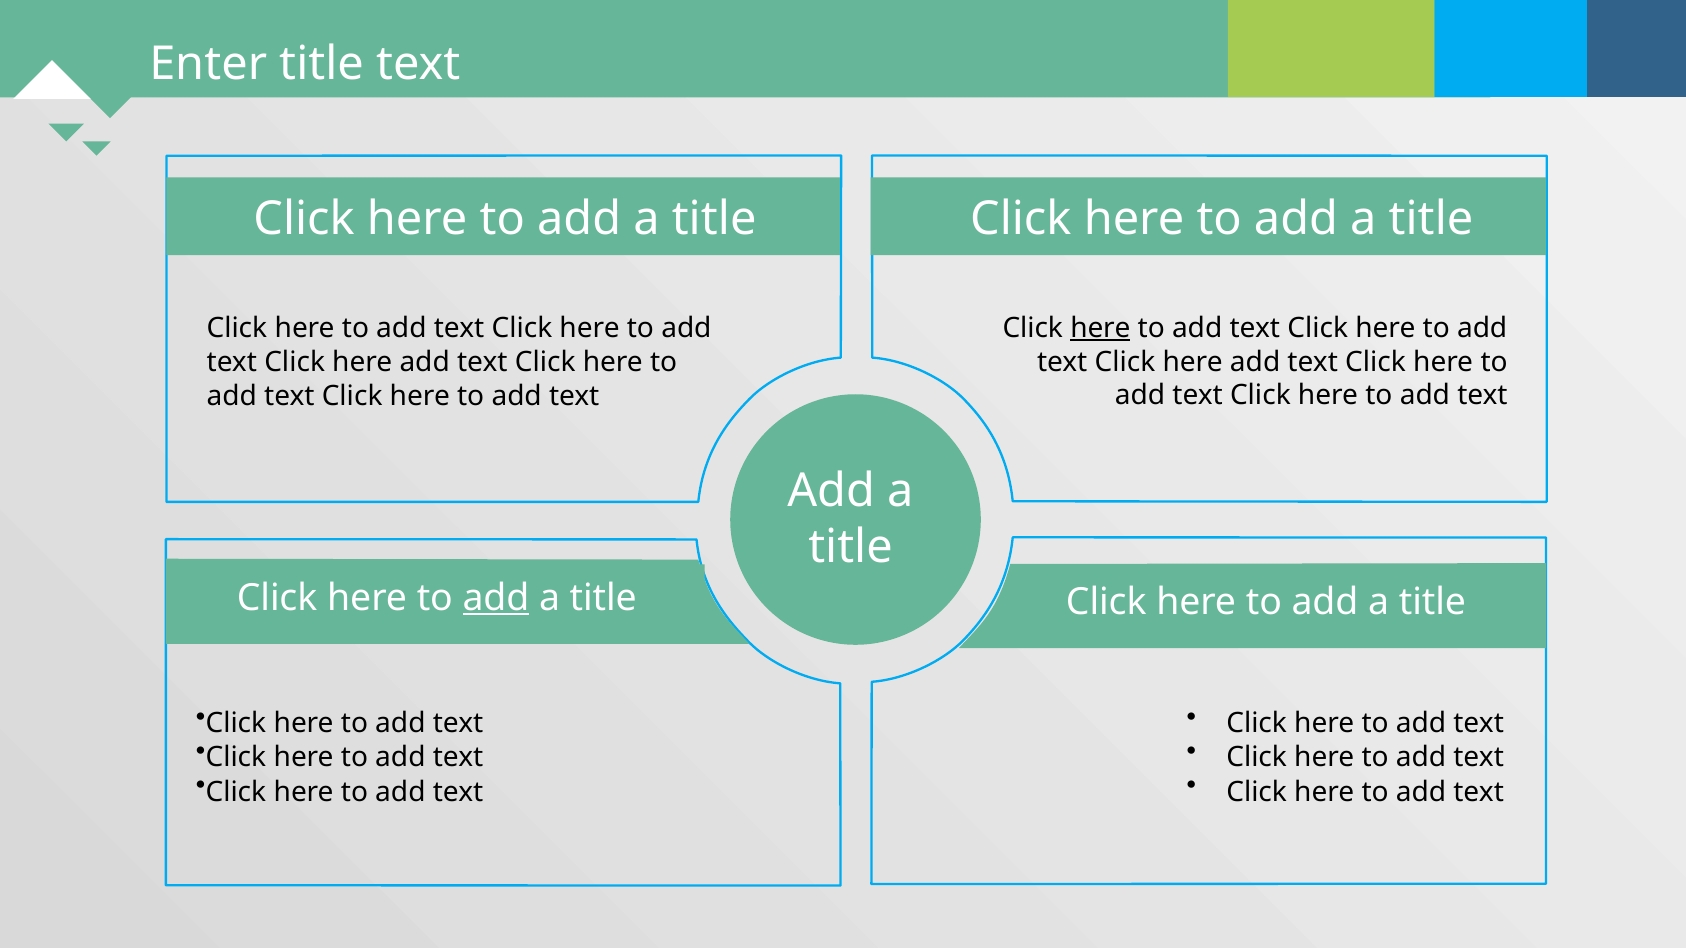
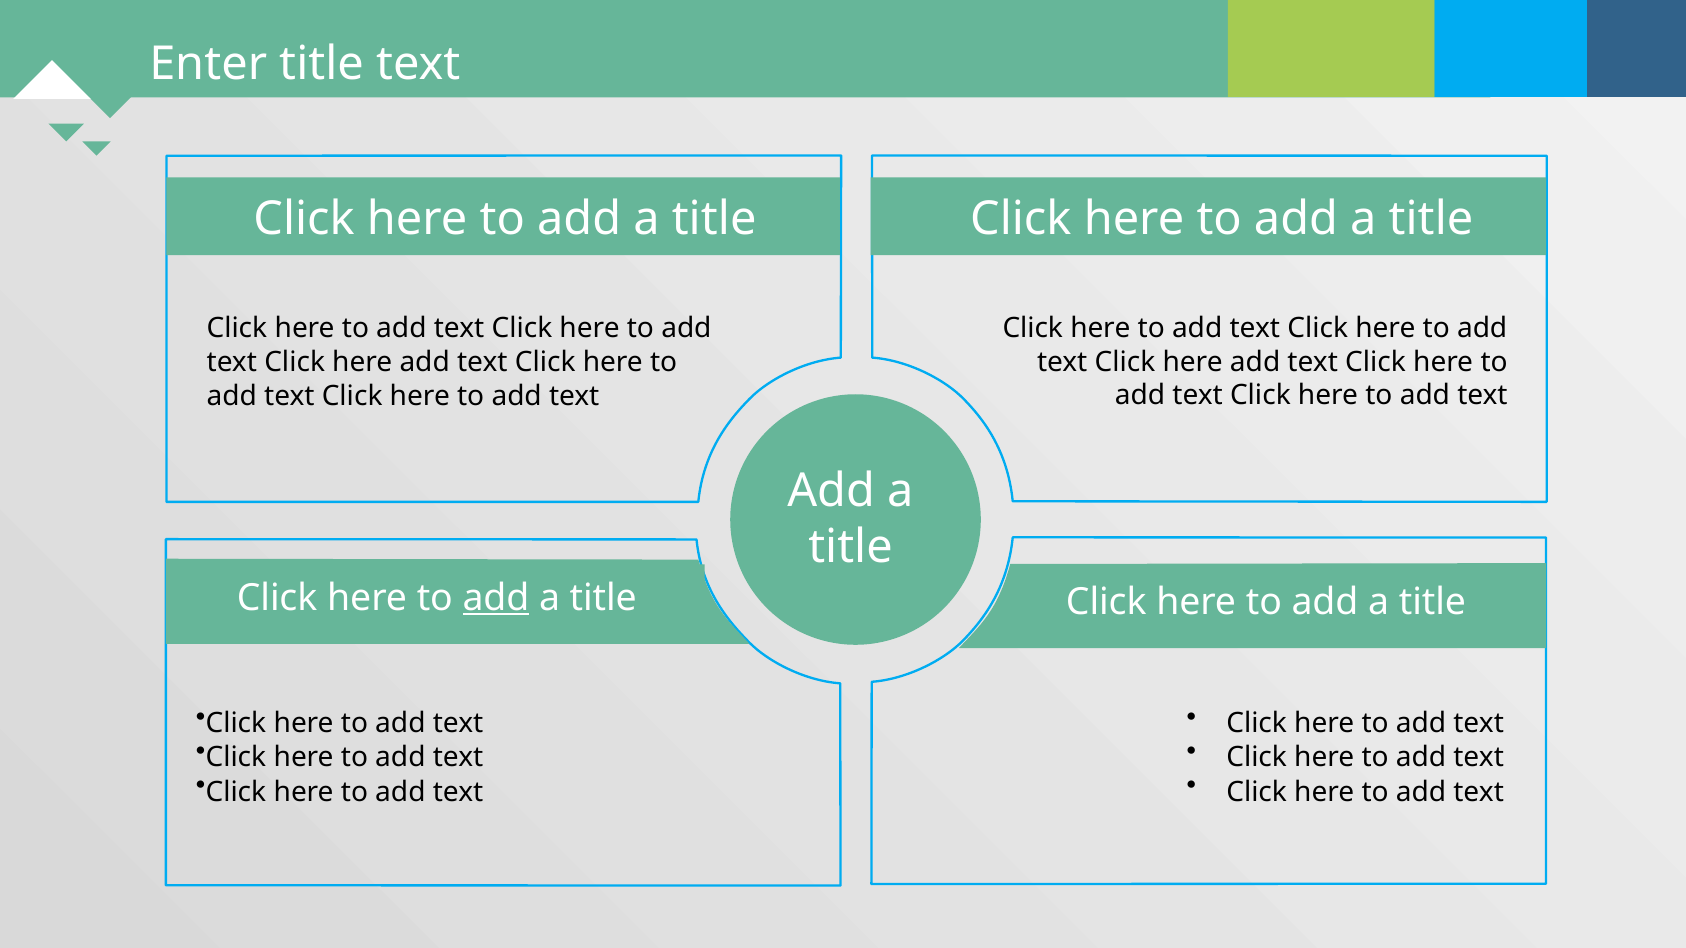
here underline: present -> none (1100, 328)
